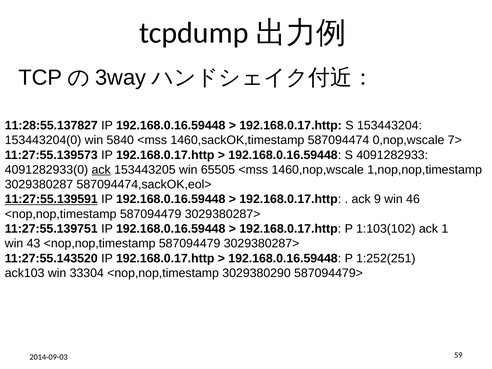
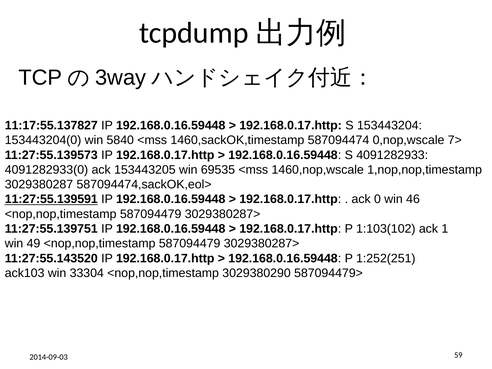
11:28:55.137827: 11:28:55.137827 -> 11:17:55.137827 (51, 125)
ack underline: present -> none (101, 170)
65505: 65505 -> 69535 (218, 170)
9: 9 -> 0 (377, 199)
43: 43 -> 49 (33, 244)
